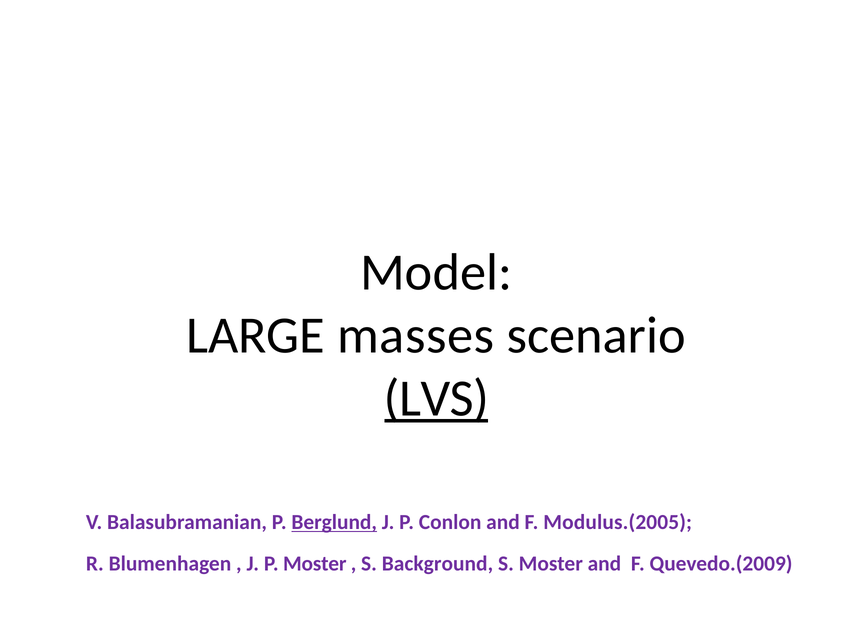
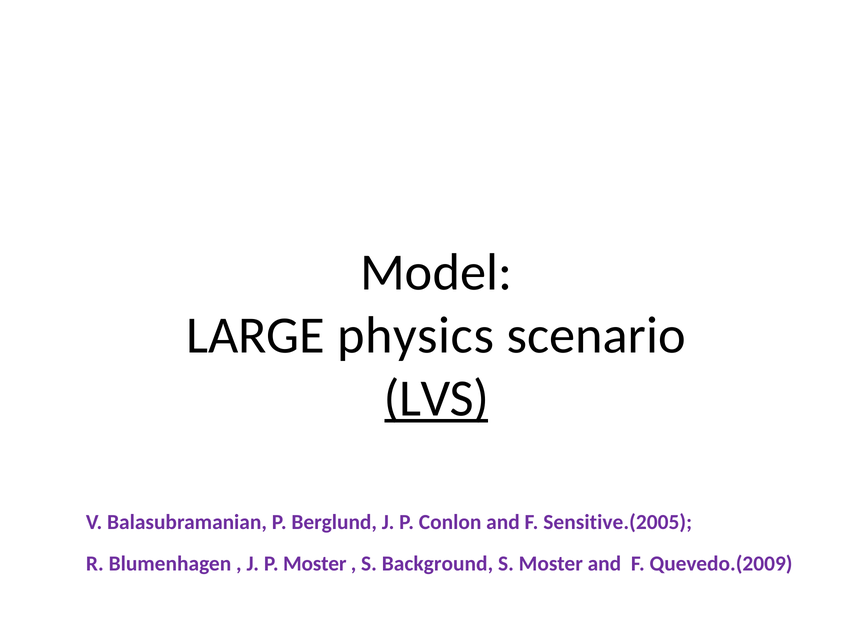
masses: masses -> physics (416, 335)
Berglund underline: present -> none (334, 522)
Modulus.(2005: Modulus.(2005 -> Sensitive.(2005 (618, 522)
